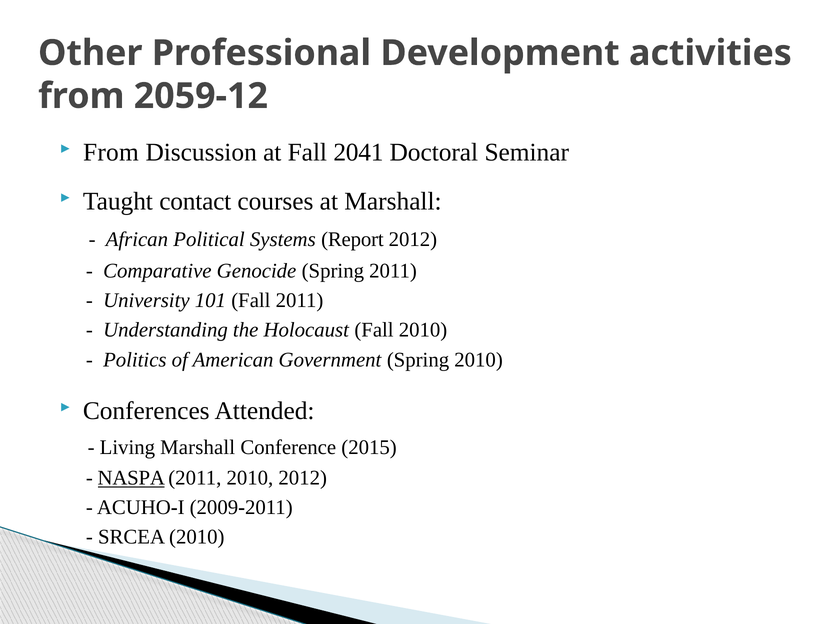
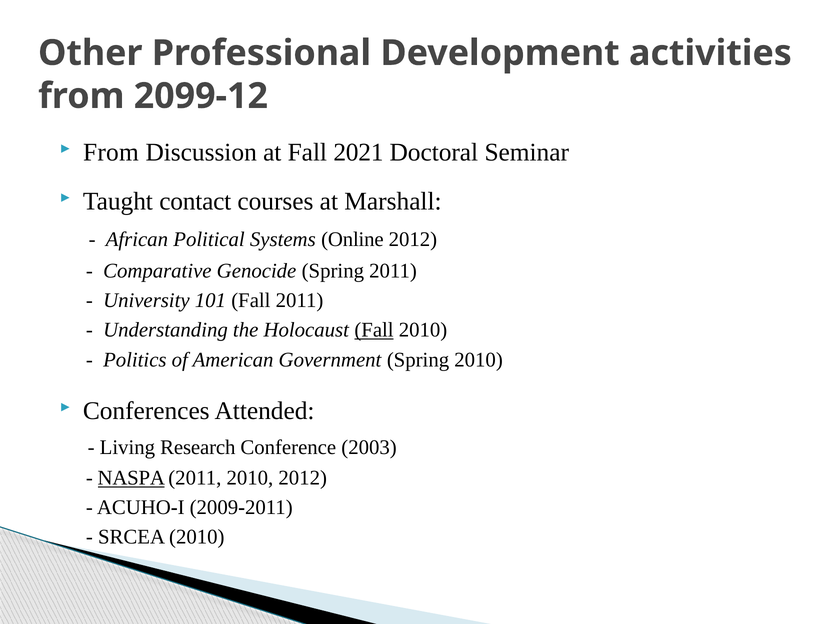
2059-12: 2059-12 -> 2099-12 (201, 96)
2041: 2041 -> 2021 (358, 152)
Report: Report -> Online (352, 239)
Fall underline: none -> present (374, 330)
Living Marshall: Marshall -> Research (198, 447)
2015: 2015 -> 2003 (369, 447)
